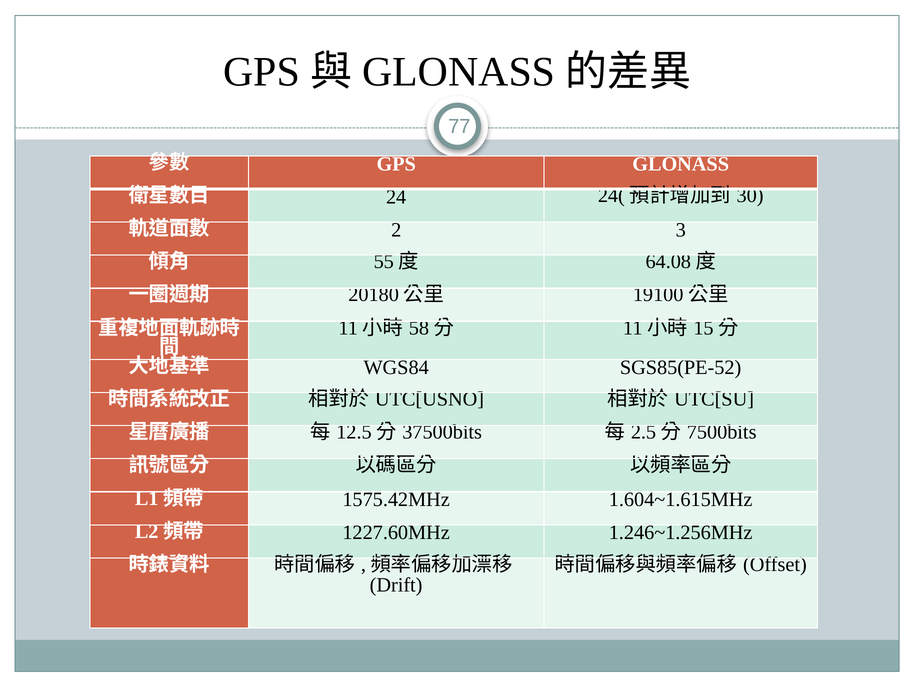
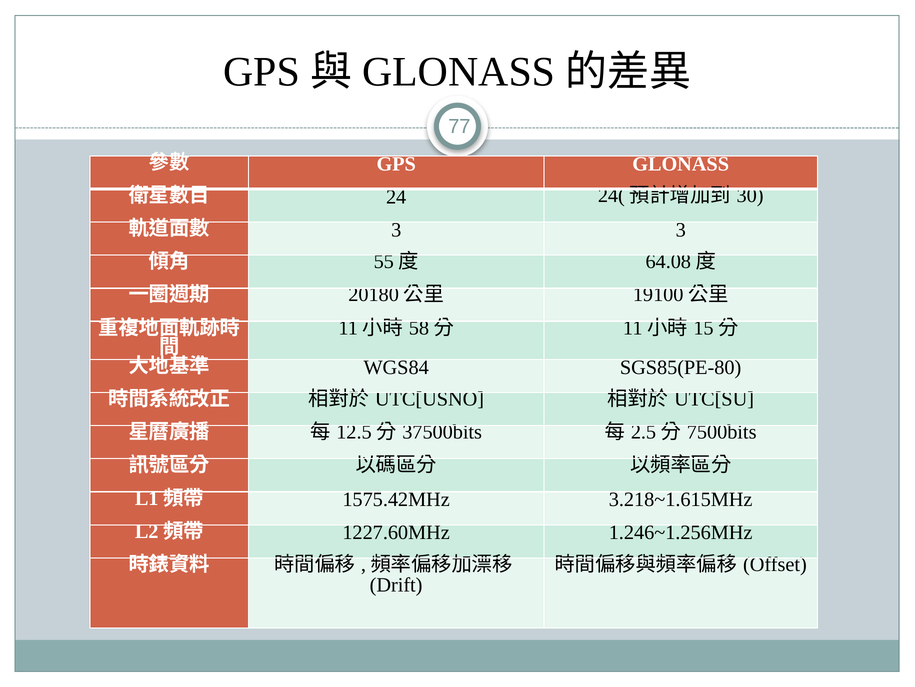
2: 2 -> 3 (396, 230)
SGS85(PE-52: SGS85(PE-52 -> SGS85(PE-80 (681, 367)
1.604~1.615MHz: 1.604~1.615MHz -> 3.218~1.615MHz (681, 499)
